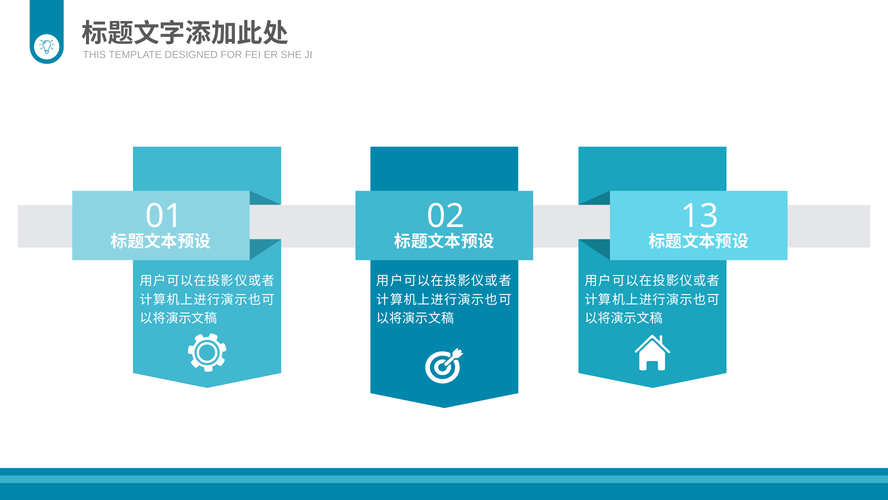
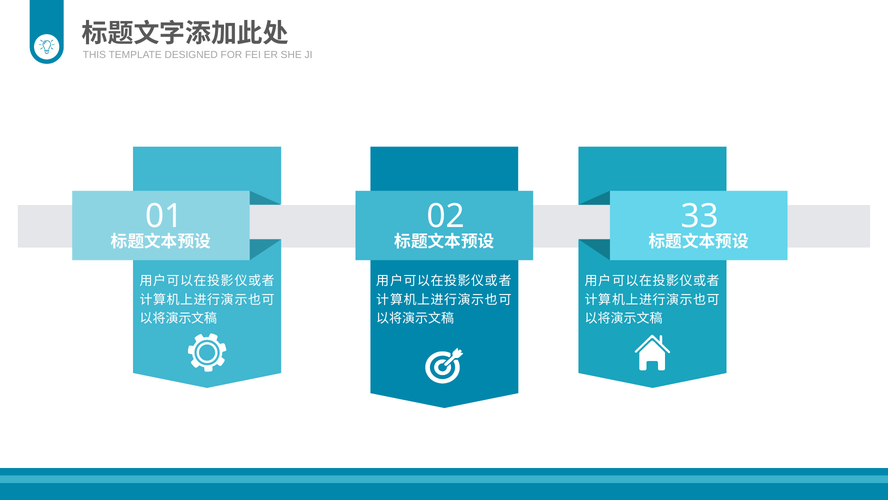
13: 13 -> 33 (700, 216)
